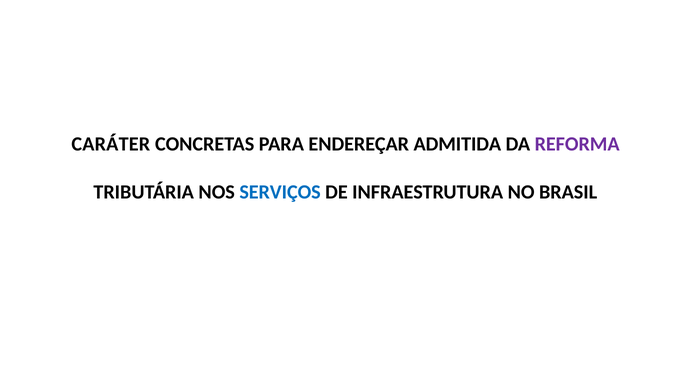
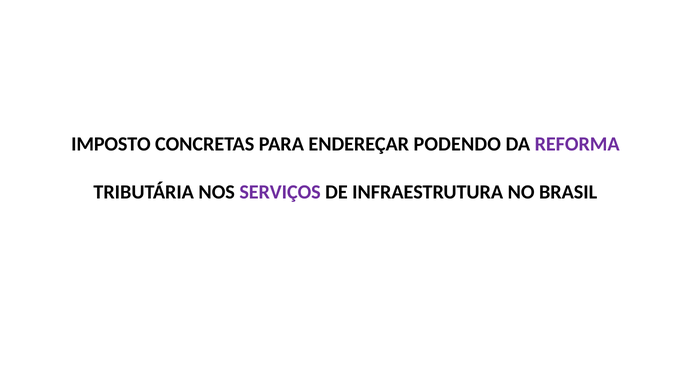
CARÁTER: CARÁTER -> IMPOSTO (111, 144)
ADMITIDA: ADMITIDA -> PODENDO (457, 144)
SERVIÇOS colour: blue -> purple (280, 192)
